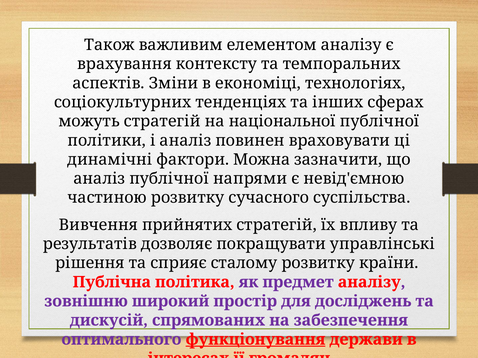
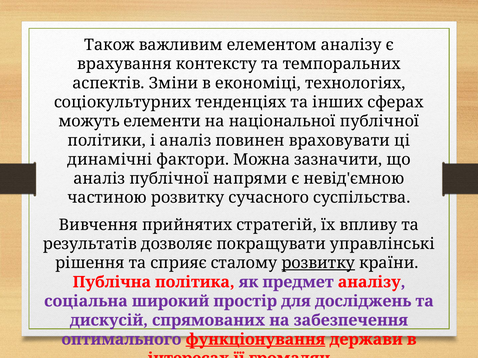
можуть стратегій: стратегій -> елементи (162, 122)
розвитку underline: none -> present (318, 263)
зовнішню: зовнішню -> соціальна (86, 302)
